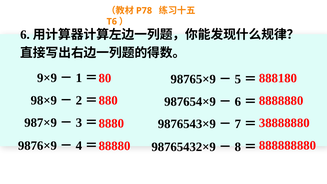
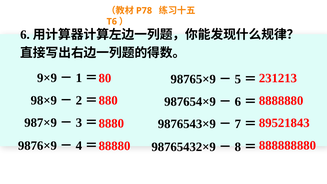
888180: 888180 -> 231213 (278, 78)
38888880: 38888880 -> 89521843 (284, 123)
